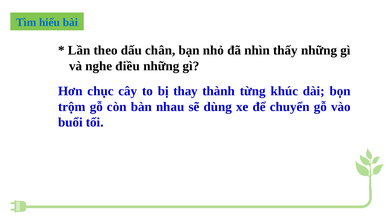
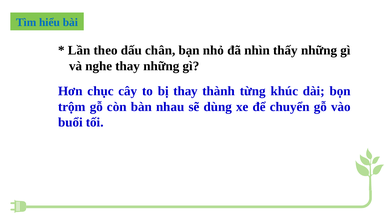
nghe điều: điều -> thay (128, 66)
